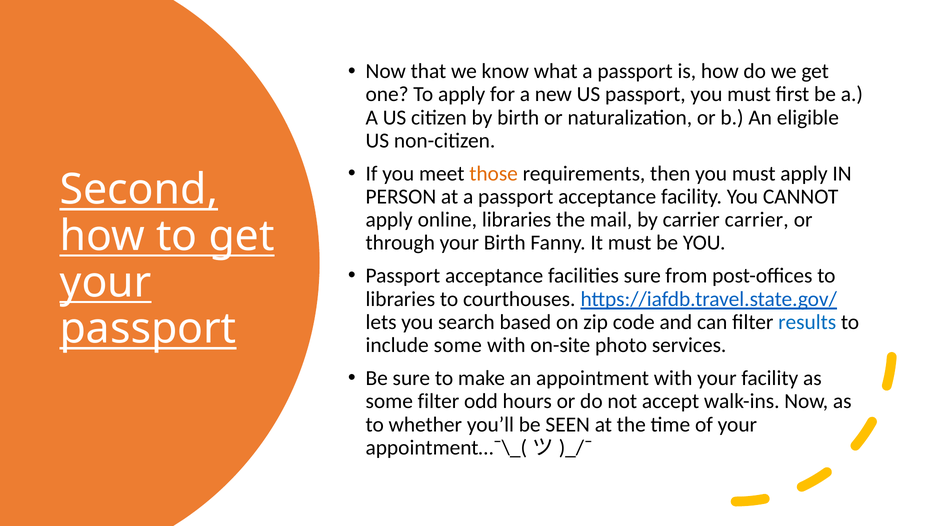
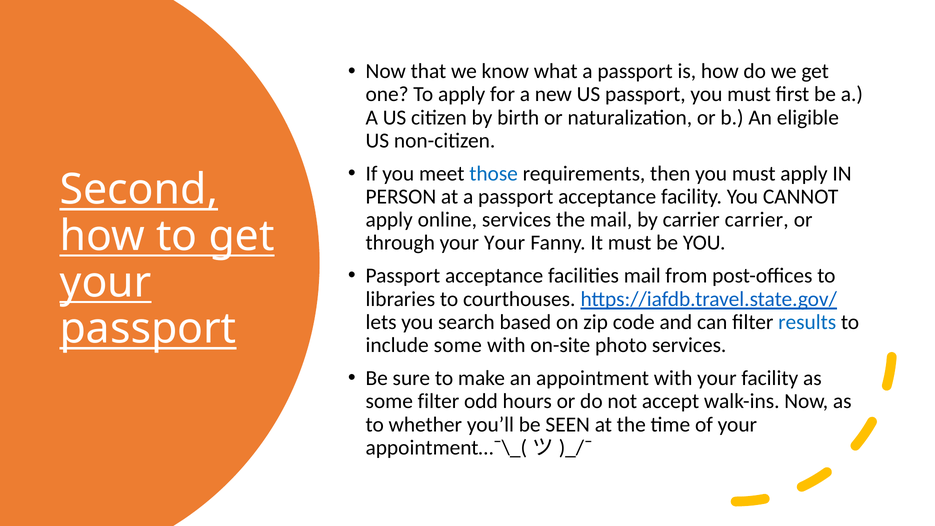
those colour: orange -> blue (494, 173)
online libraries: libraries -> services (517, 220)
your Birth: Birth -> Your (505, 243)
facilities sure: sure -> mail (642, 276)
